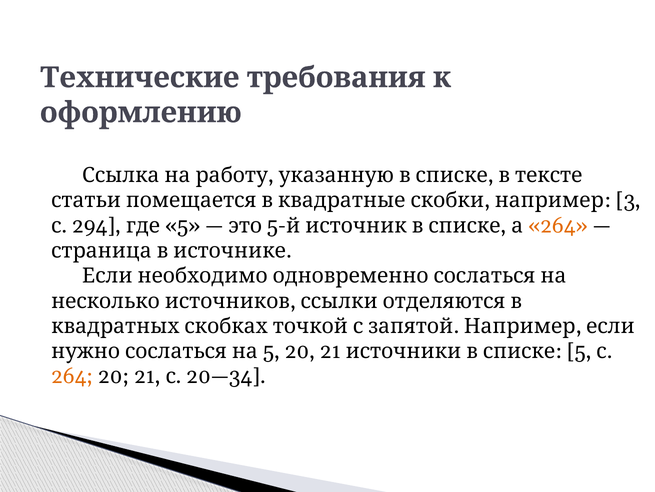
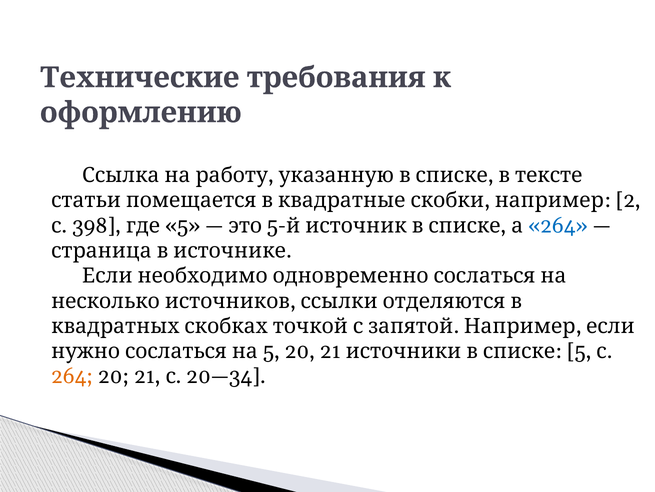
3: 3 -> 2 (628, 200)
294: 294 -> 398 (97, 225)
264 colour: orange -> blue (558, 225)
